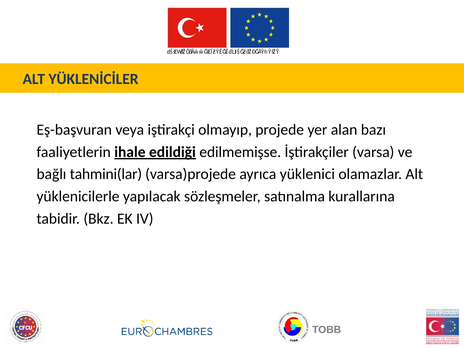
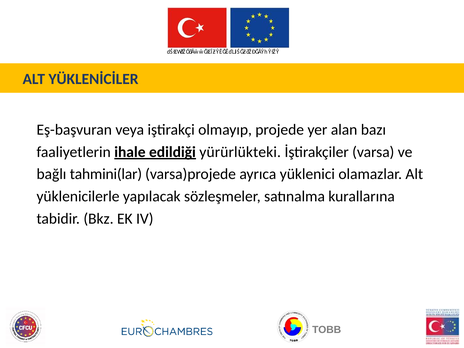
edilmemişse: edilmemişse -> yürürlükteki (240, 152)
